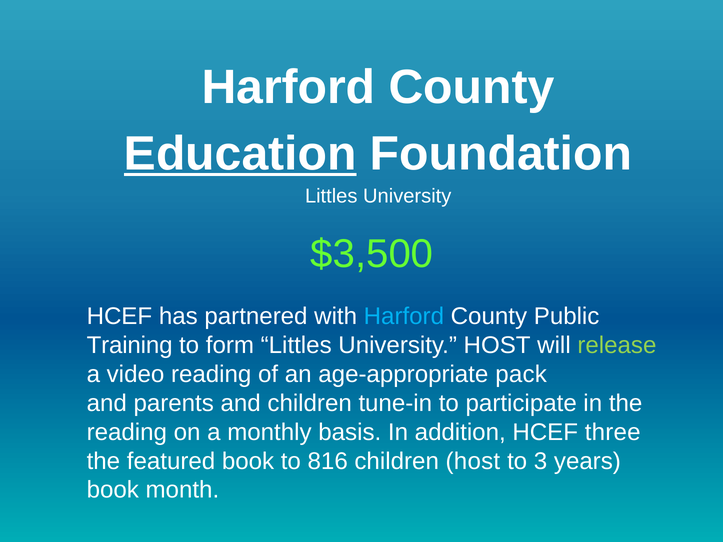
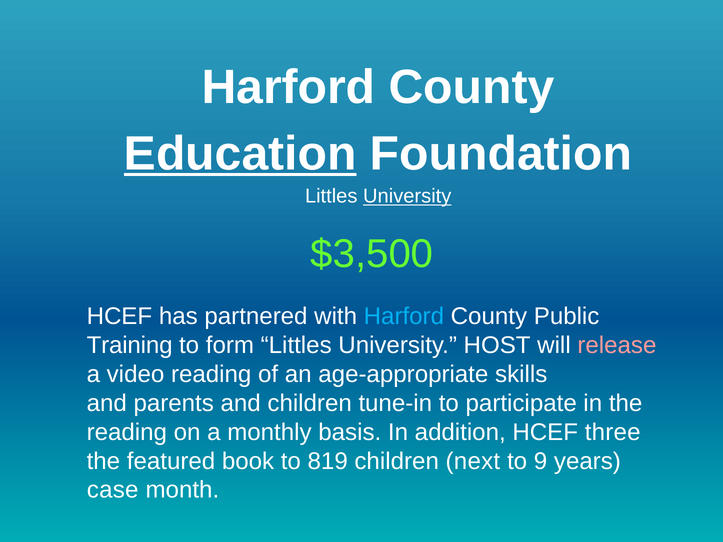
University underline: none -> present (407, 196)
release colour: light green -> pink (617, 346)
pack: pack -> skills (521, 375)
816: 816 -> 819 (328, 461)
children host: host -> next (473, 461)
3: 3 -> 9 (541, 461)
book: book -> case (113, 490)
